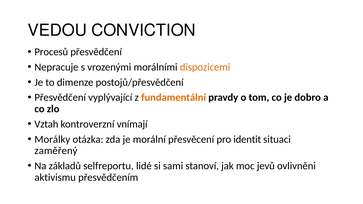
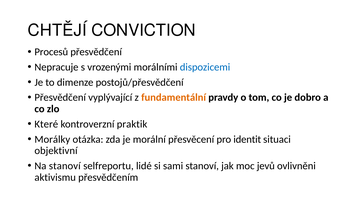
VEDOU: VEDOU -> CHTĚJÍ (57, 30)
dispozicemi colour: orange -> blue (205, 67)
Vztah: Vztah -> Které (46, 124)
vnímají: vnímají -> praktik (132, 124)
zaměřený: zaměřený -> objektivní (56, 151)
Na základů: základů -> stanoví (65, 166)
